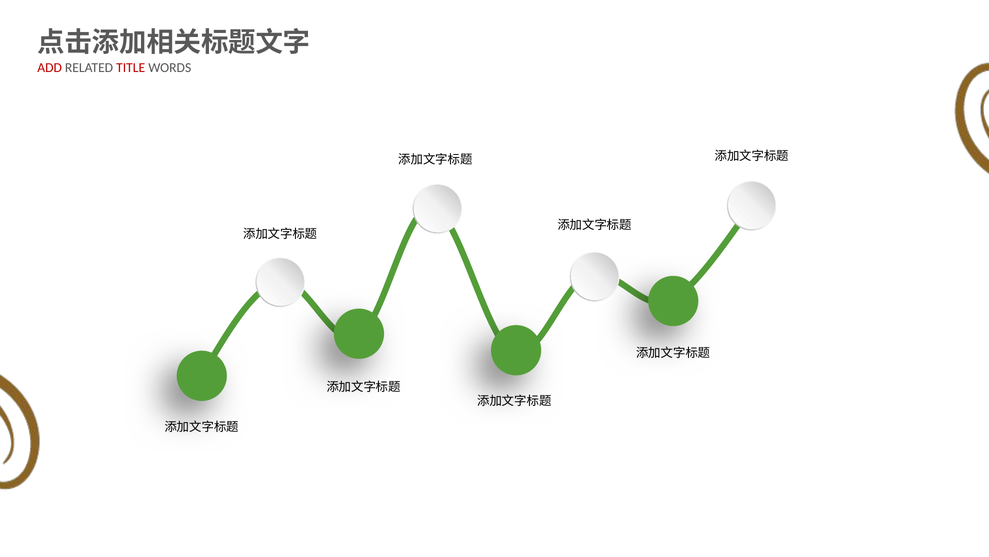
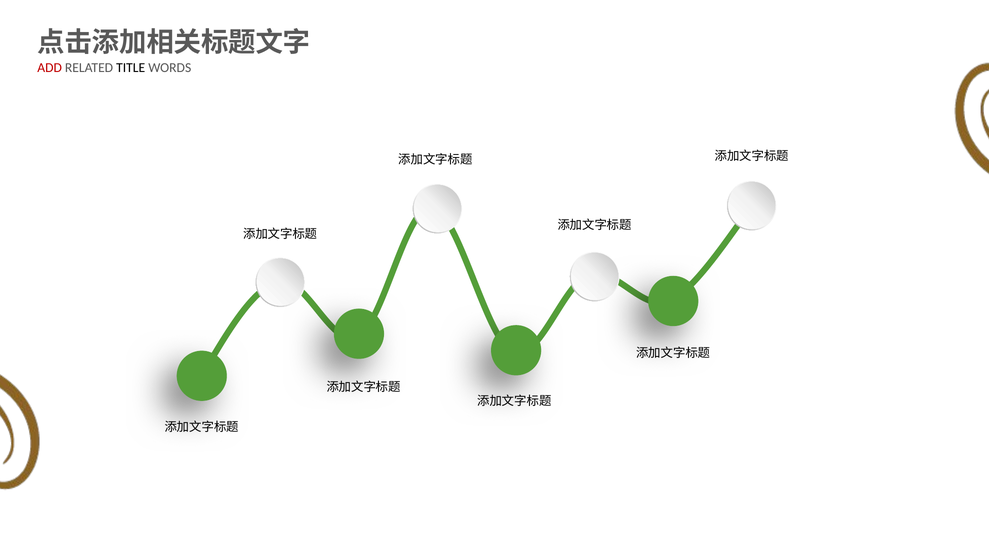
TITLE colour: red -> black (131, 68)
